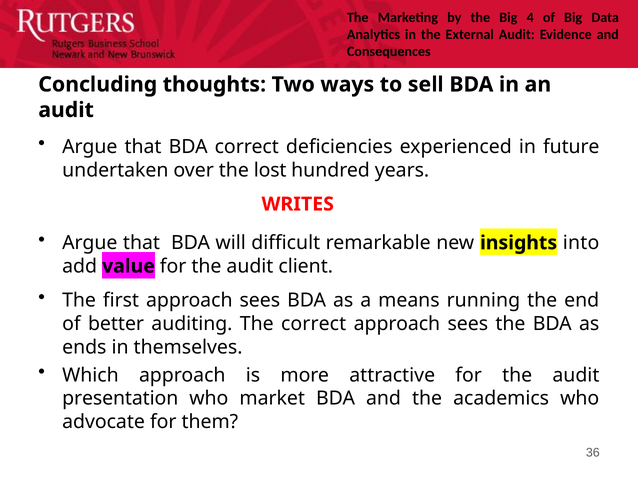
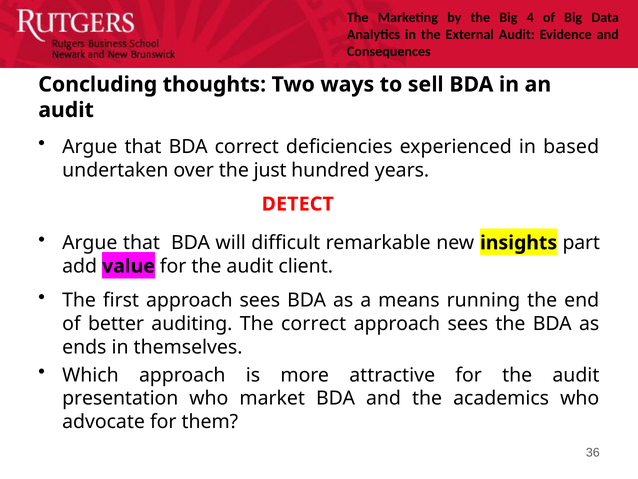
future: future -> based (571, 147)
lost: lost -> just (270, 170)
WRITES: WRITES -> DETECT (298, 204)
into: into -> part (581, 243)
